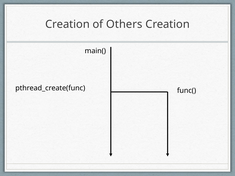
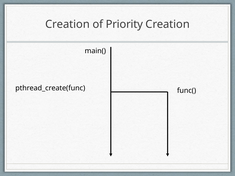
Others: Others -> Priority (124, 24)
